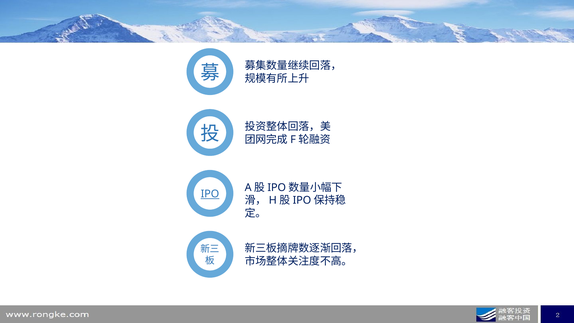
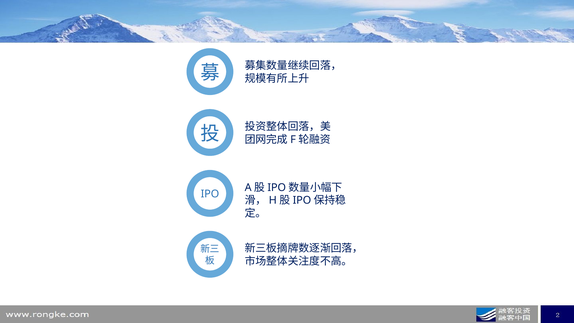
IPO underline: present -> none (210, 194)
